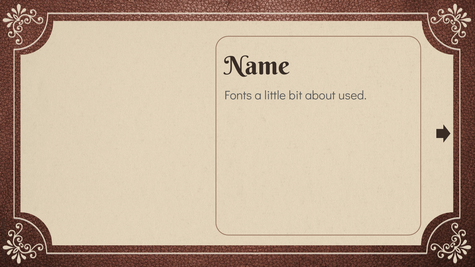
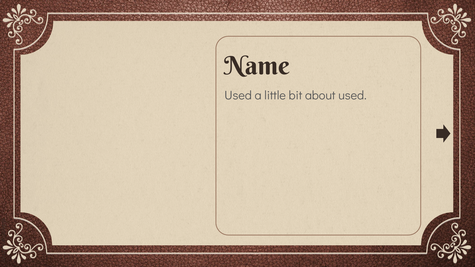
Fonts: Fonts -> Used (238, 95)
